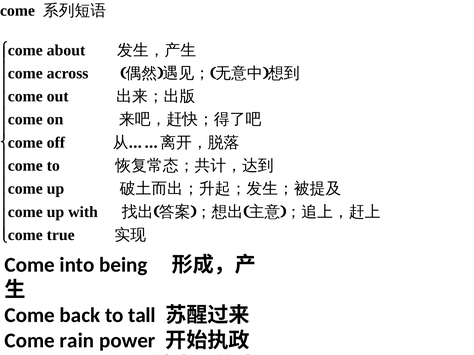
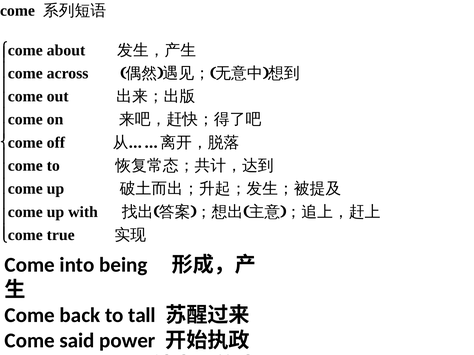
rain: rain -> said (77, 341)
